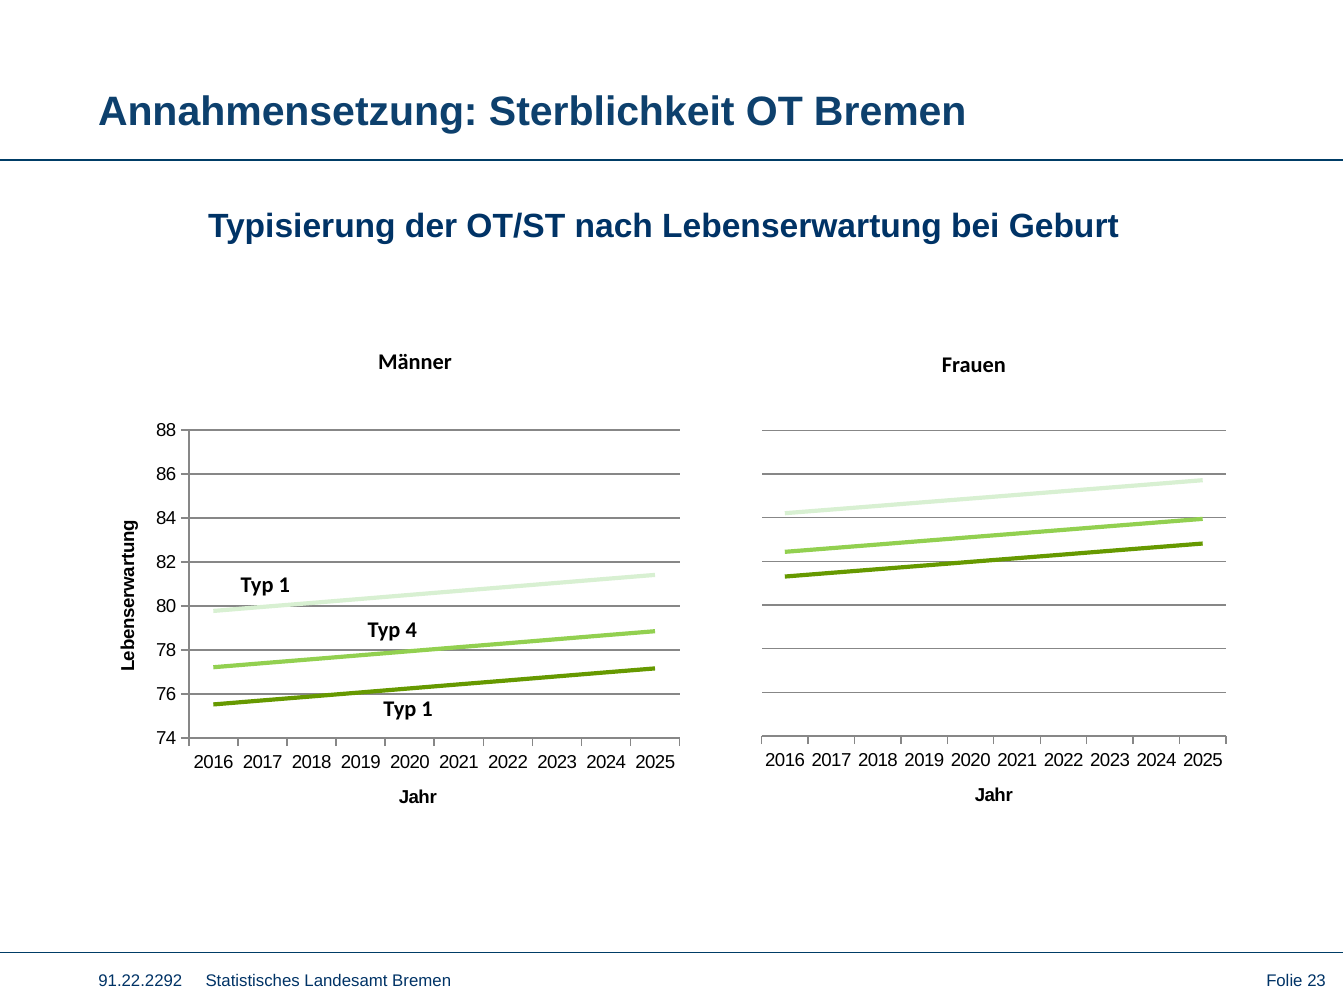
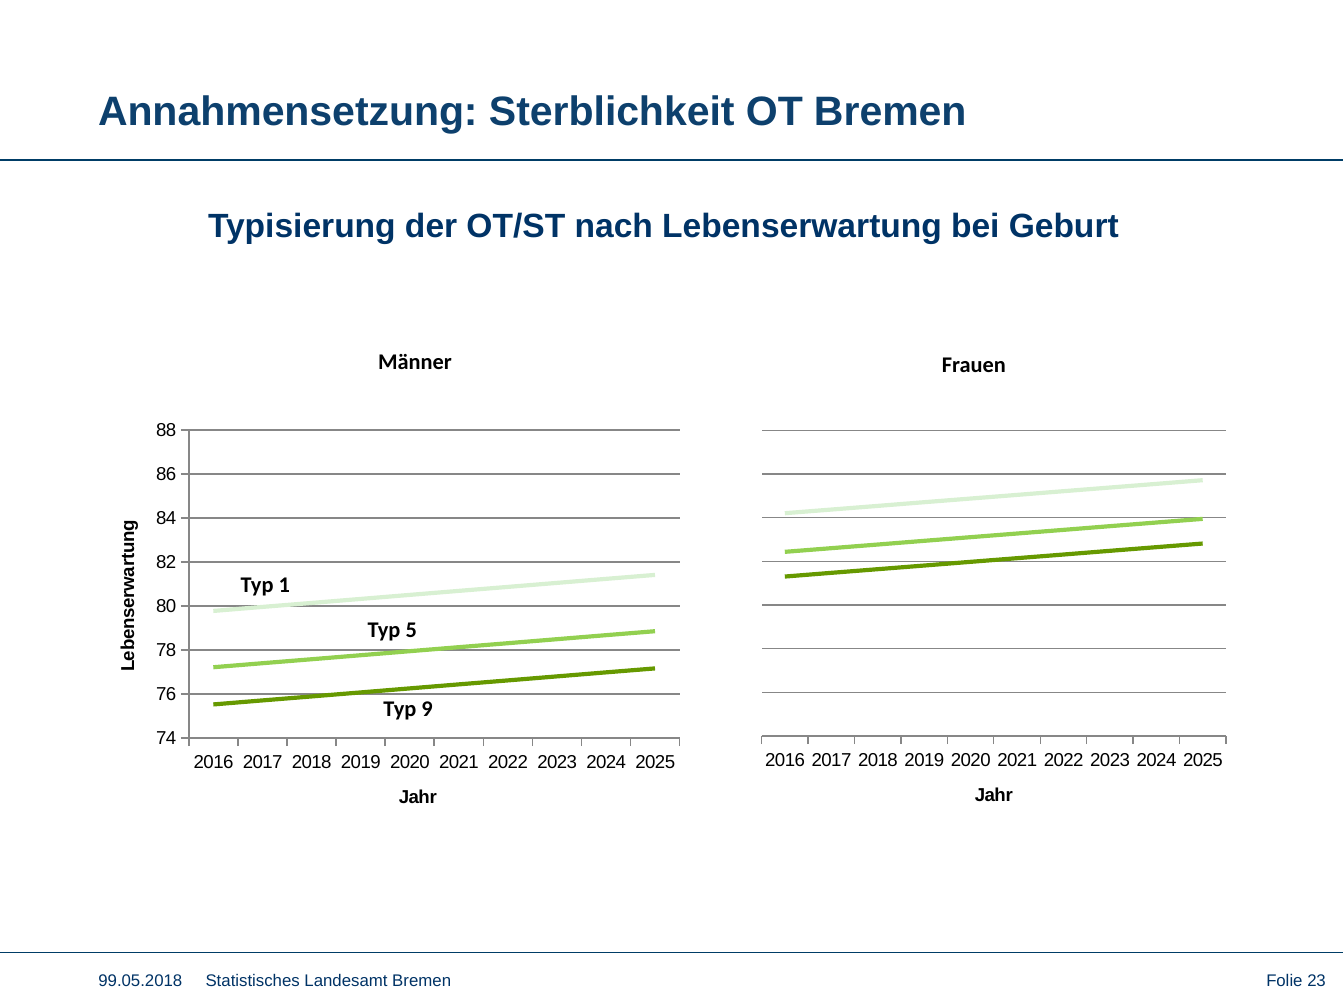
4: 4 -> 5 (411, 630)
1: 1 -> 9 (427, 709)
91.22.2292: 91.22.2292 -> 99.05.2018 (140, 980)
